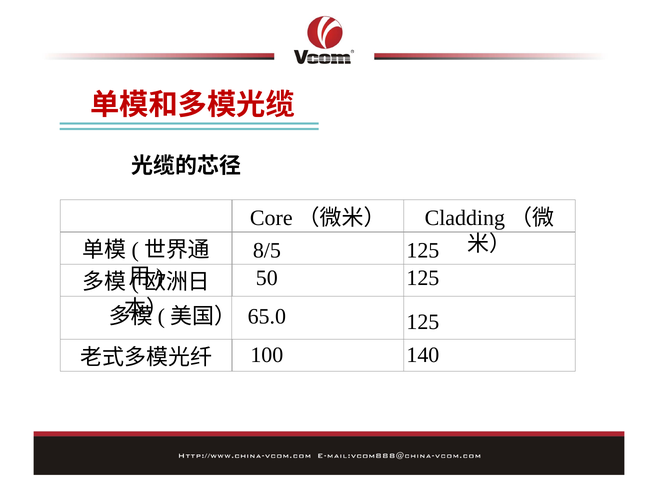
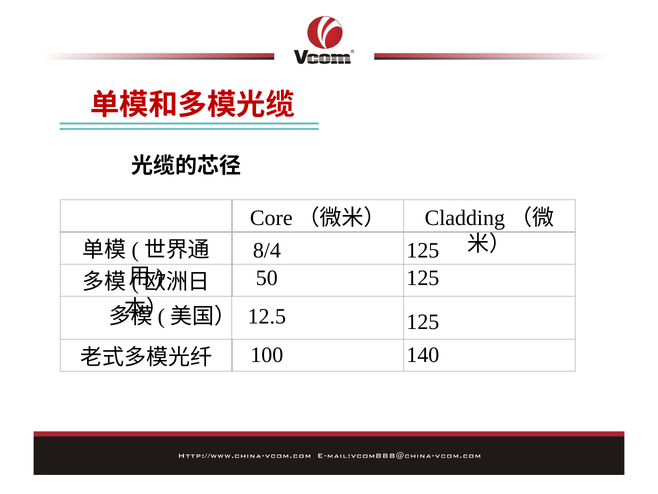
8/5: 8/5 -> 8/4 (267, 250)
65.0: 65.0 -> 12.5 (267, 316)
